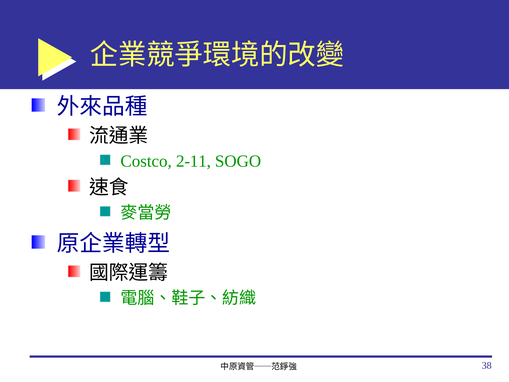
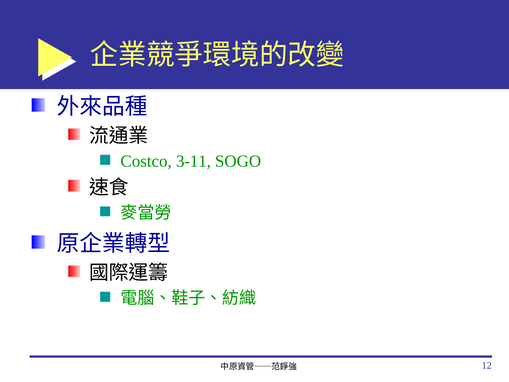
2-11: 2-11 -> 3-11 (193, 161)
38: 38 -> 12 (487, 365)
